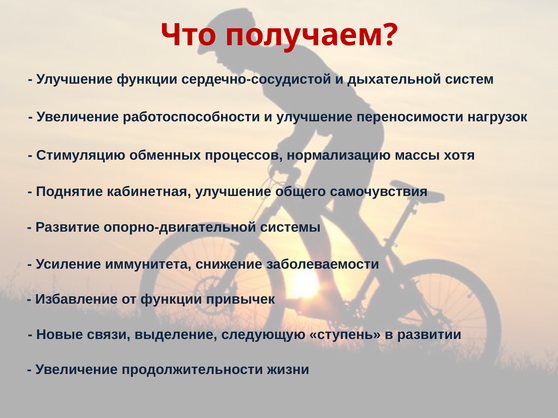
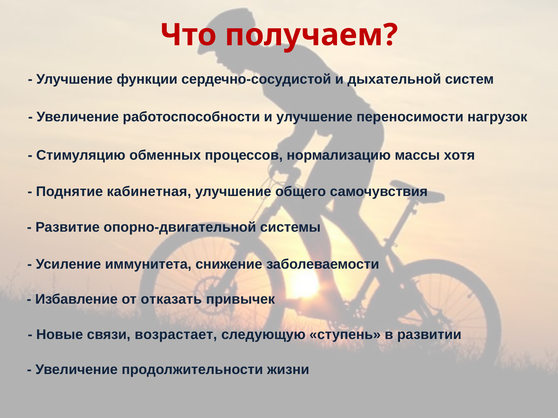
от функции: функции -> отказать (171, 300)
выделение: выделение -> возрастает (176, 335)
